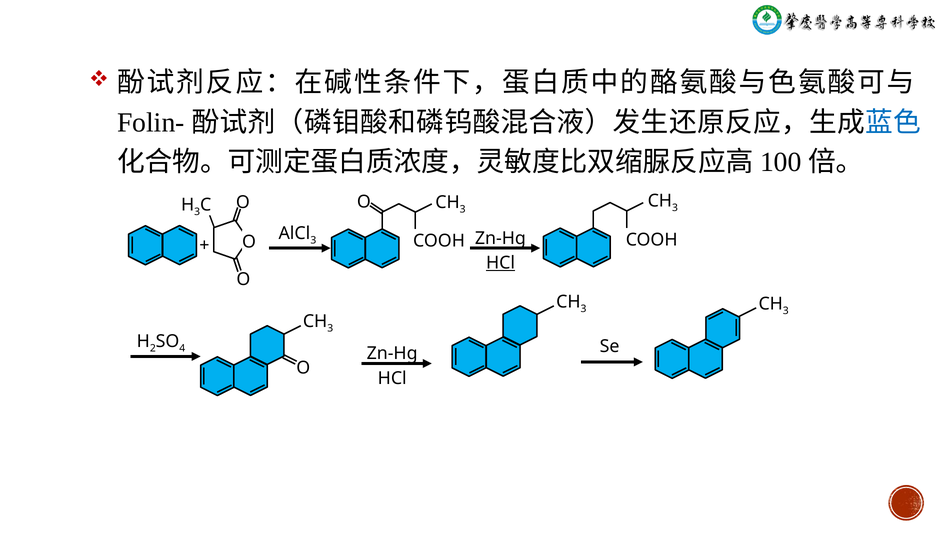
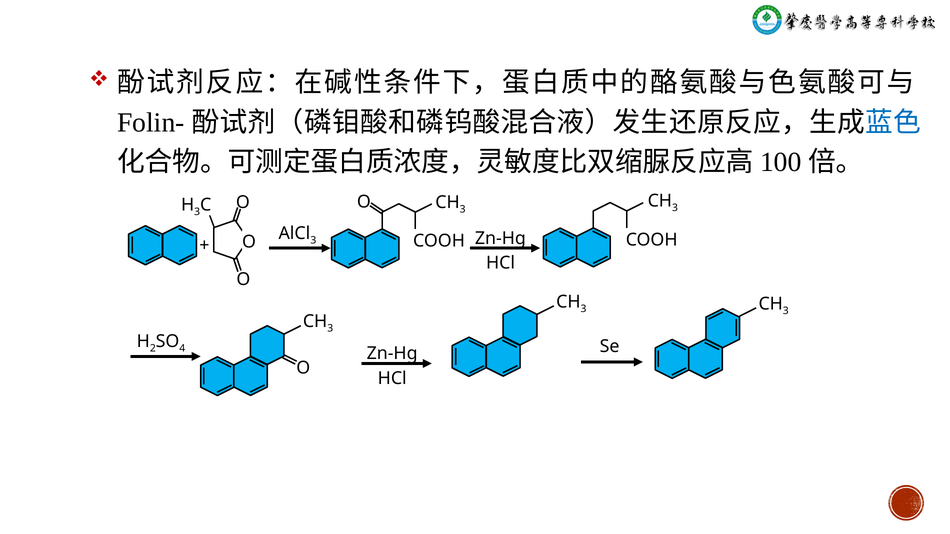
HCl underline: present -> none (501, 263)
